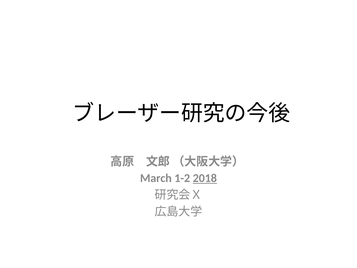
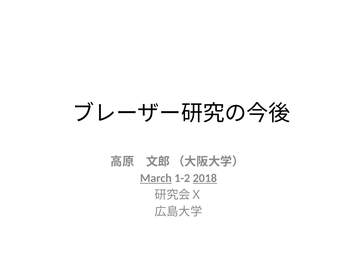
March underline: none -> present (156, 178)
